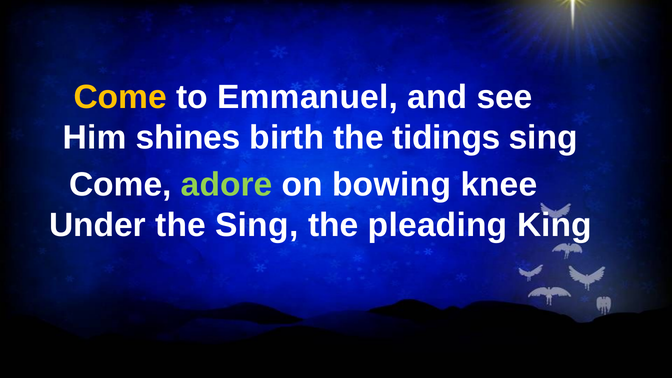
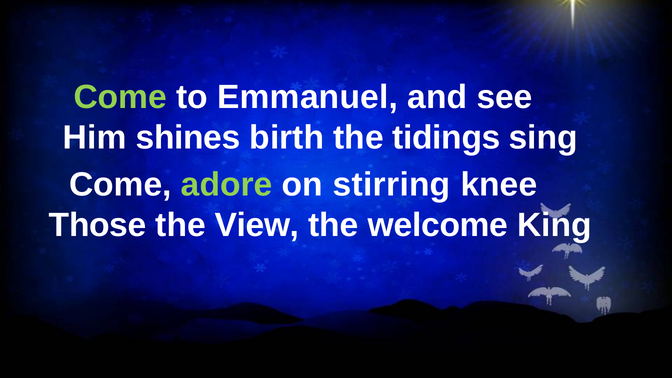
Come colour: yellow -> light green (120, 97)
bowing: bowing -> stirring (392, 185)
Under: Under -> Those (98, 225)
the Sing: Sing -> View (257, 225)
pleading: pleading -> welcome (438, 225)
